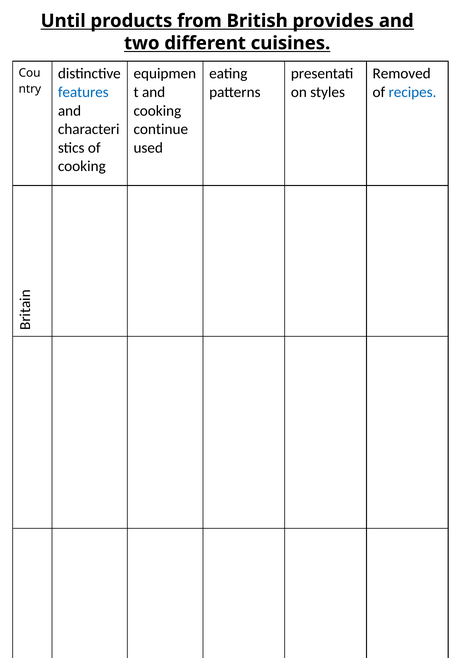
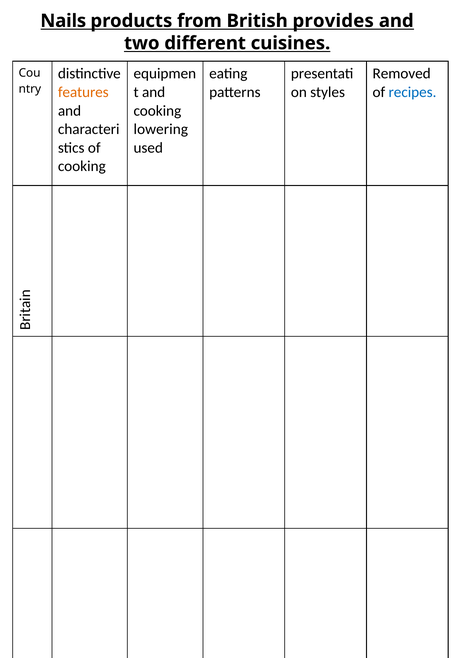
Until: Until -> Nails (63, 21)
features colour: blue -> orange (83, 92)
continue: continue -> lowering (161, 129)
